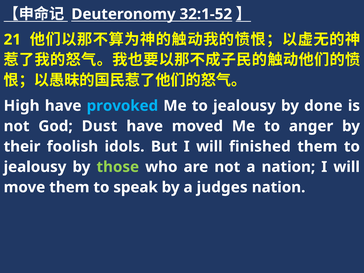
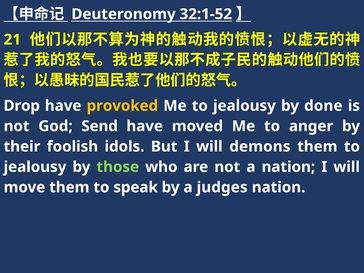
High: High -> Drop (22, 106)
provoked colour: light blue -> yellow (122, 106)
Dust: Dust -> Send (100, 126)
finished: finished -> demons (260, 147)
